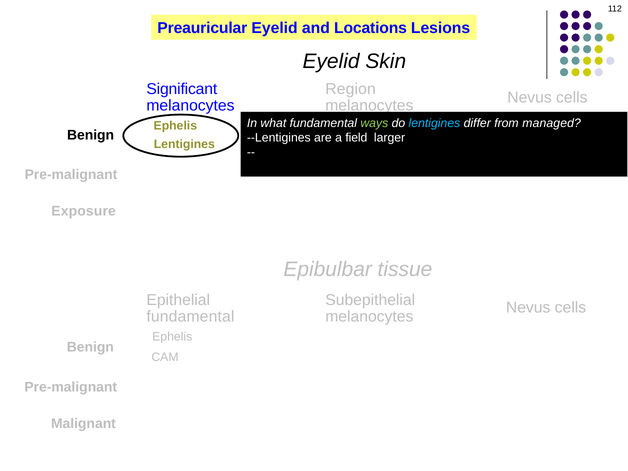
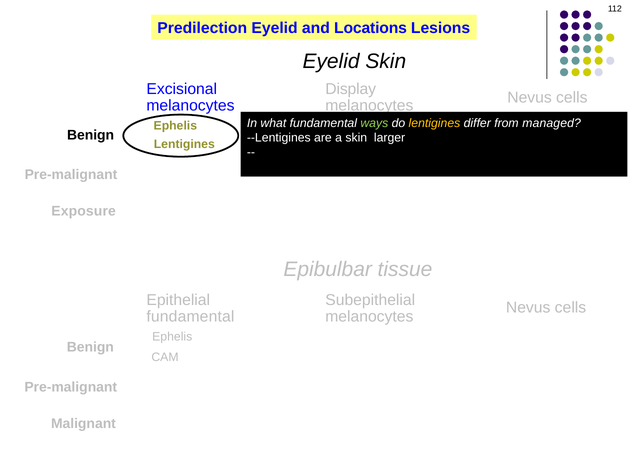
Preauricular: Preauricular -> Predilection (202, 28)
Region: Region -> Display (351, 89)
Significant: Significant -> Excisional (182, 89)
lentigines colour: light blue -> yellow (434, 123)
a field: field -> skin (356, 138)
